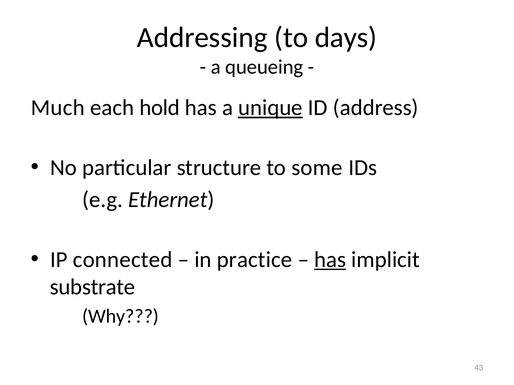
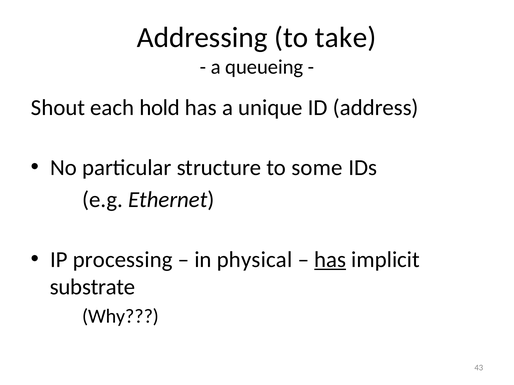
days: days -> take (346, 38)
Much: Much -> Shout (58, 108)
unique underline: present -> none (270, 108)
connected: connected -> processing (123, 260)
practice: practice -> physical (255, 260)
